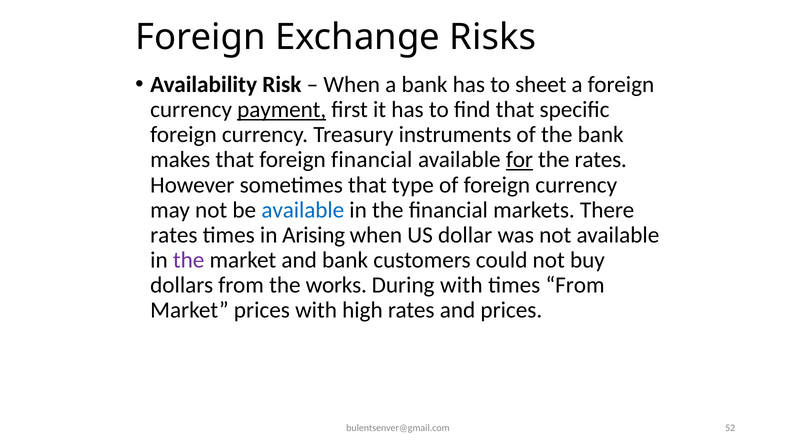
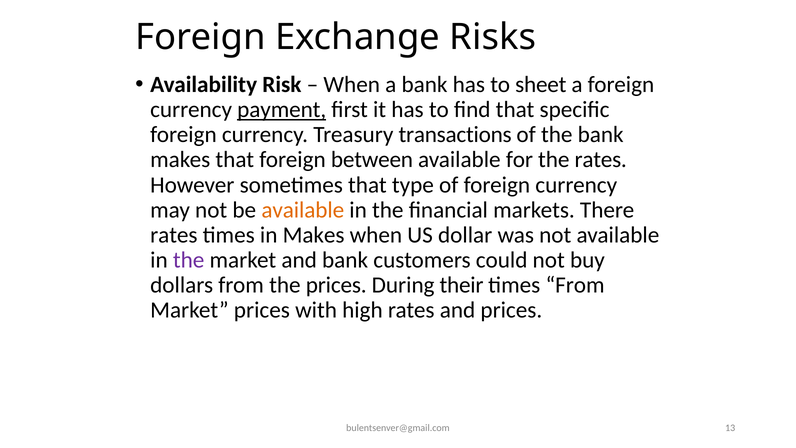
instruments: instruments -> transactions (455, 135)
foreign financial: financial -> between (372, 160)
for underline: present -> none (519, 160)
available colour: blue -> orange (303, 210)
in Arising: Arising -> Makes (314, 235)
the works: works -> prices (336, 285)
During with: with -> their (462, 285)
52: 52 -> 13 (730, 427)
